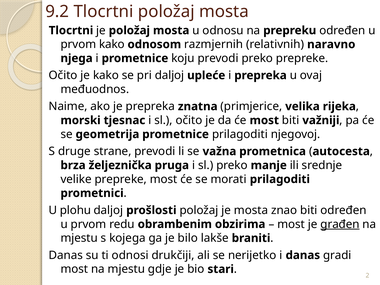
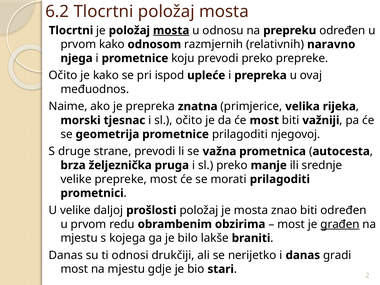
9.2: 9.2 -> 6.2 (57, 12)
mosta underline: none -> present (171, 30)
pri daljoj: daljoj -> ispod (170, 75)
U plohu: plohu -> velike (75, 210)
